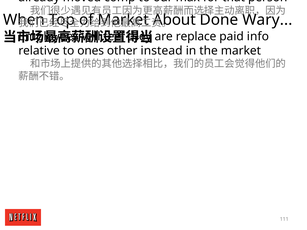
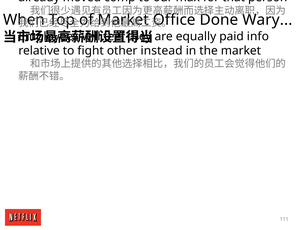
About: About -> Office (174, 20)
replace: replace -> equally (196, 36)
ones: ones -> fight (91, 51)
